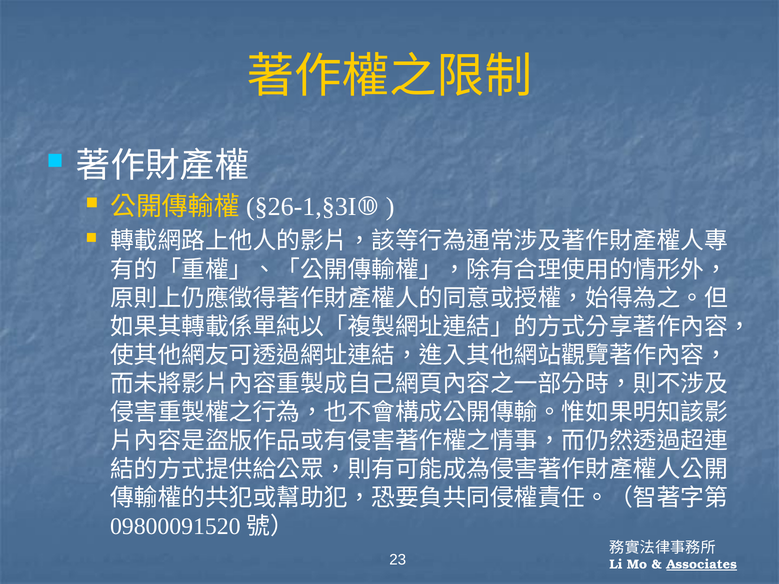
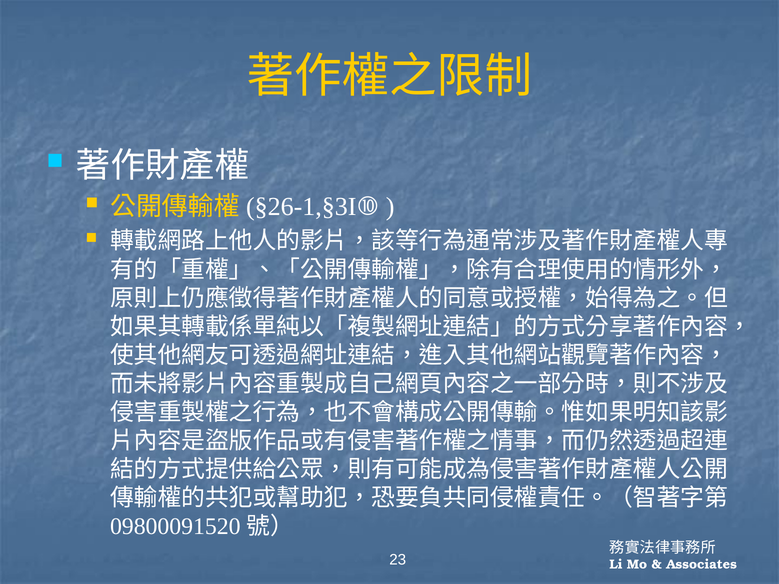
Associates underline: present -> none (702, 565)
